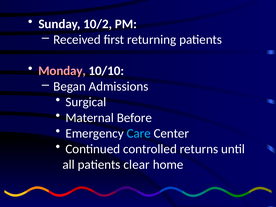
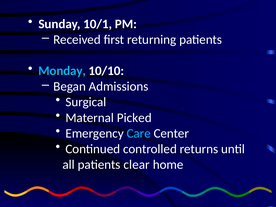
10/2: 10/2 -> 10/1 (98, 24)
Monday colour: pink -> light blue (62, 71)
Before: Before -> Picked (134, 118)
